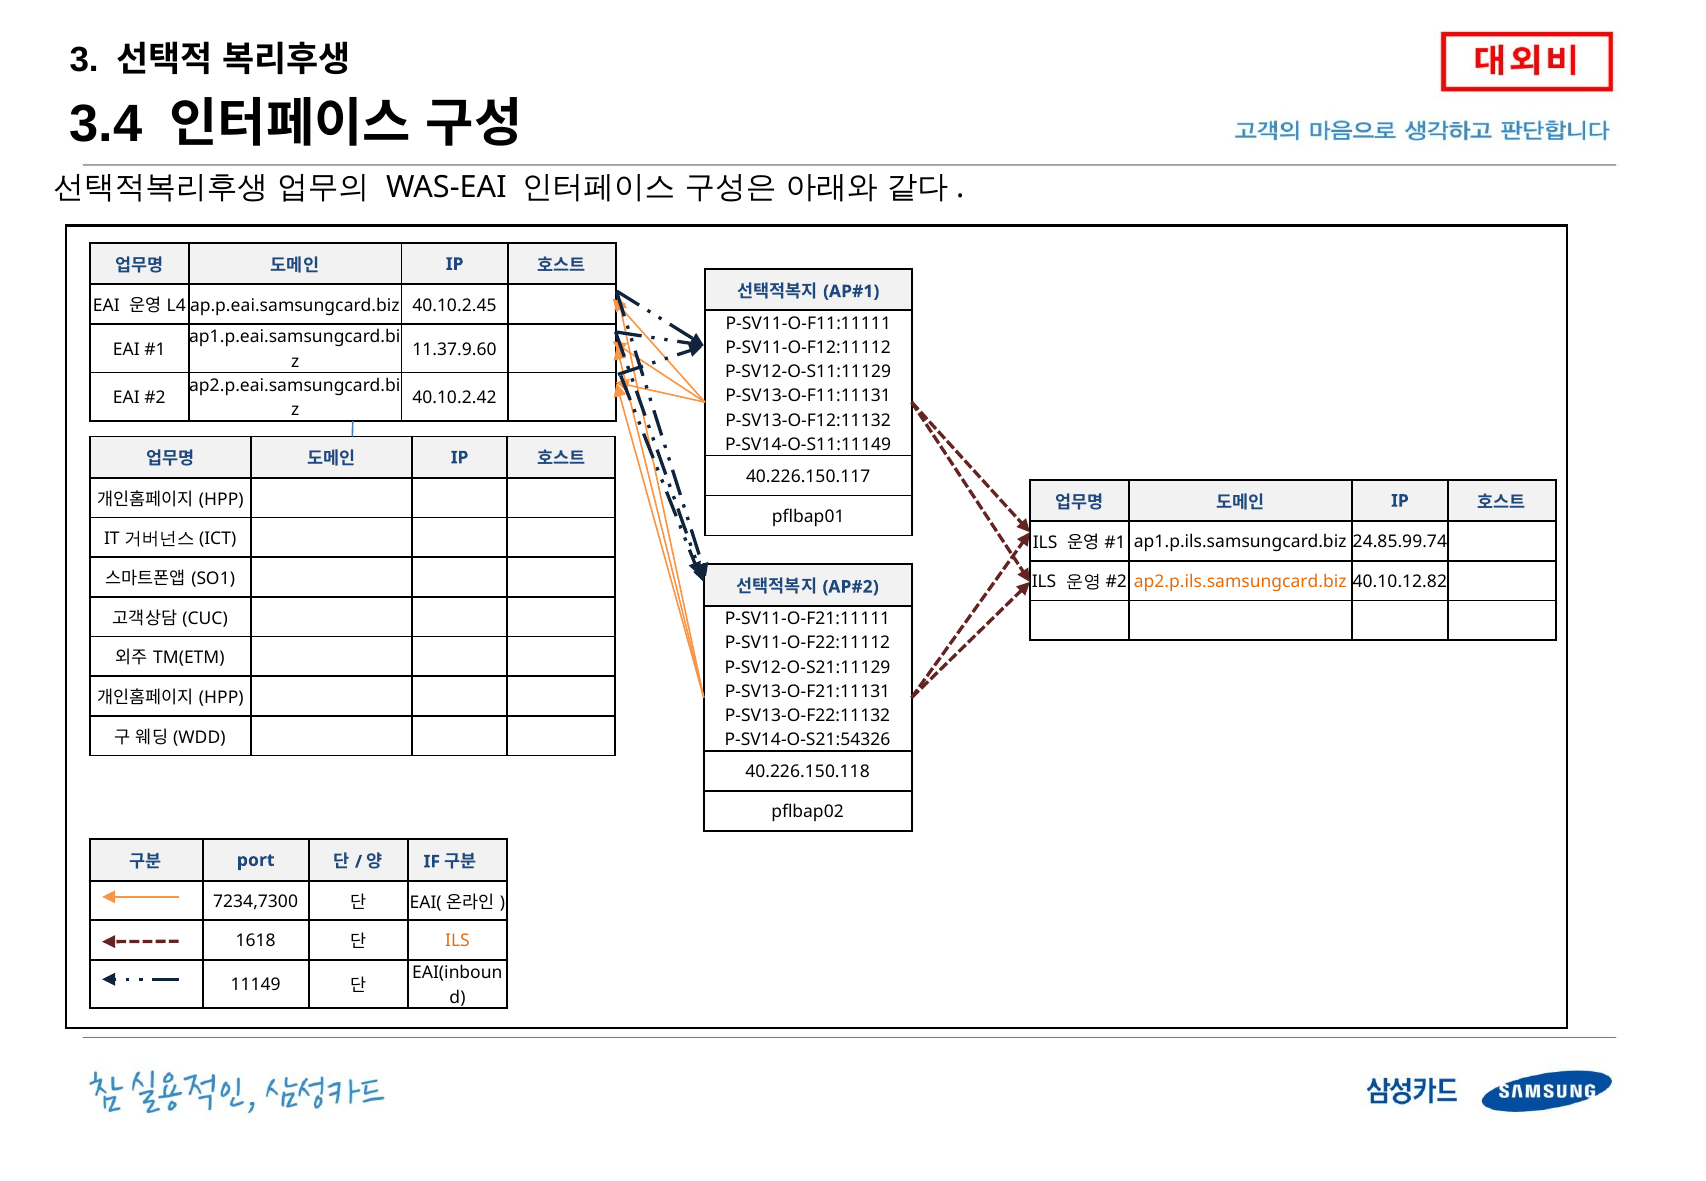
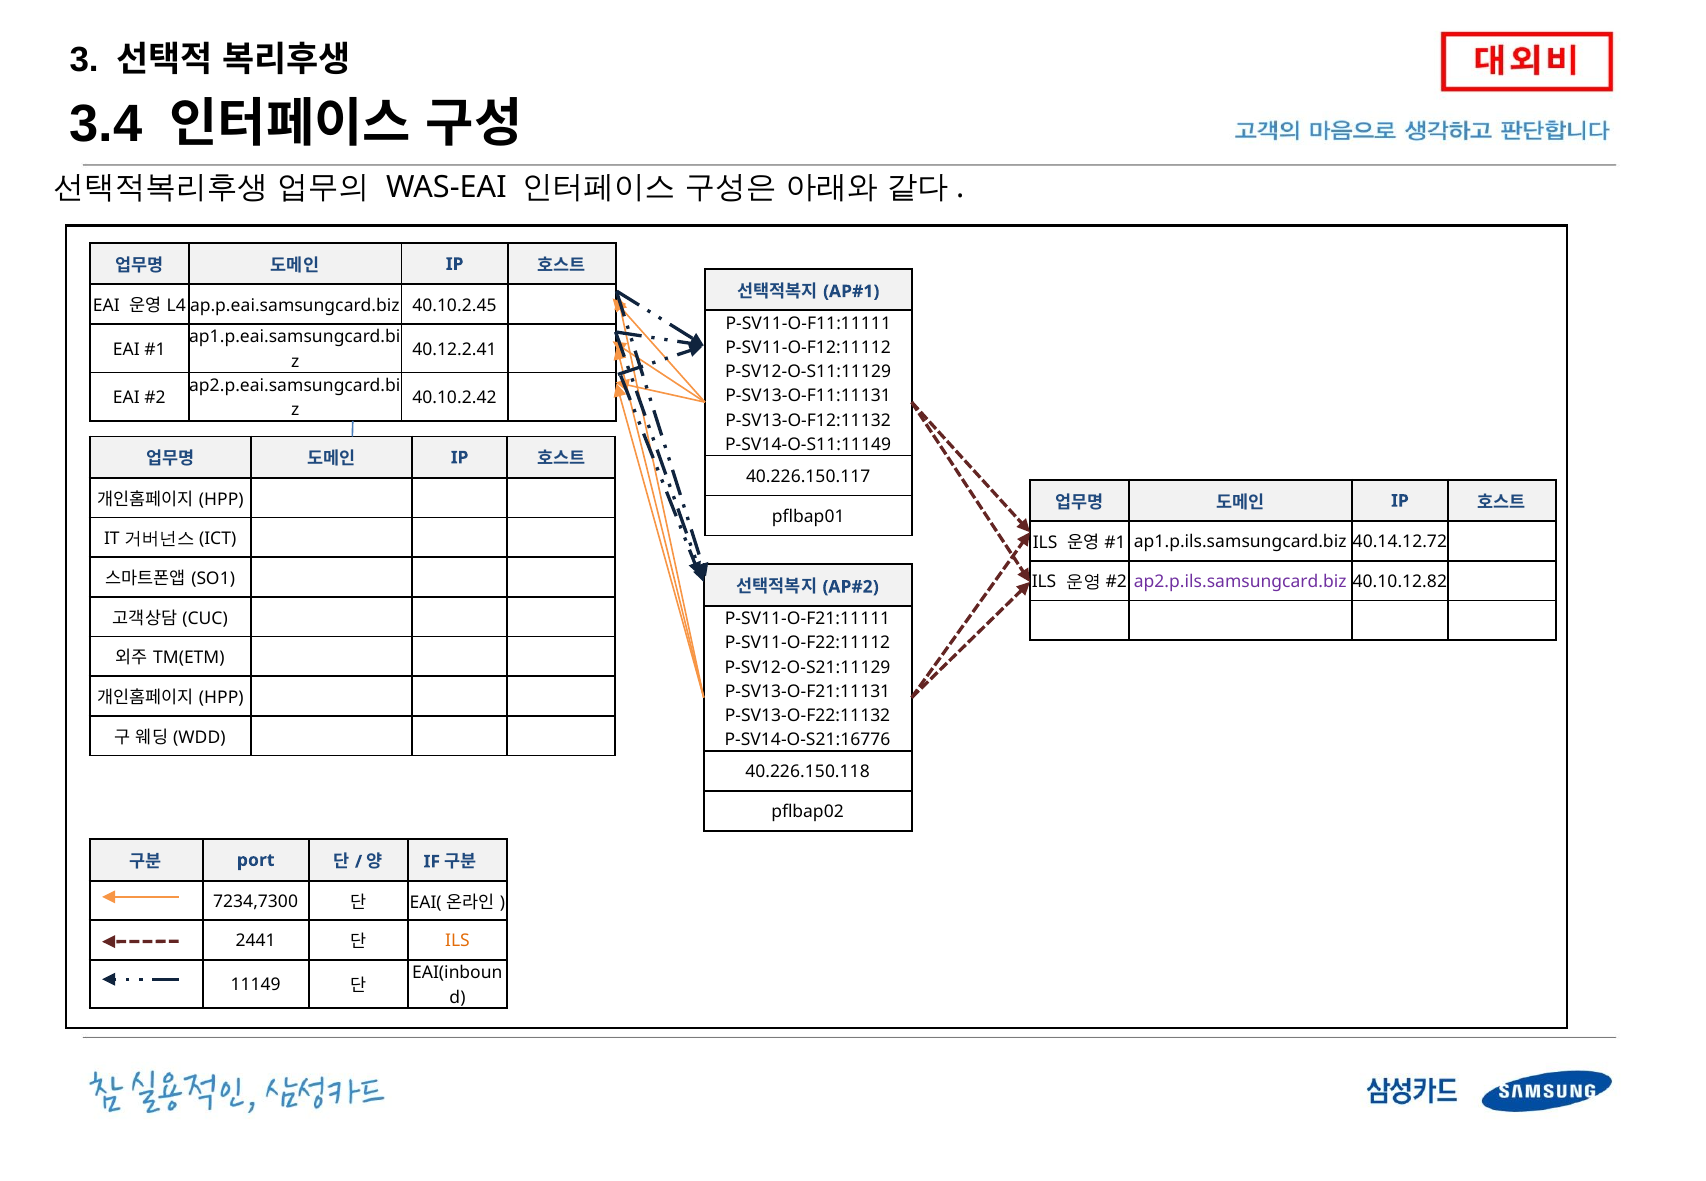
11.37.9.60: 11.37.9.60 -> 40.12.2.41 (454, 349)
24.85.99.74: 24.85.99.74 -> 40.14.12.72 (1400, 542)
ap2.p.ils.samsungcard.biz colour: orange -> purple (1240, 582)
P-SV14-O-S21:54326: P-SV14-O-S21:54326 -> P-SV14-O-S21:16776 (808, 740)
1618: 1618 -> 2441 (256, 941)
